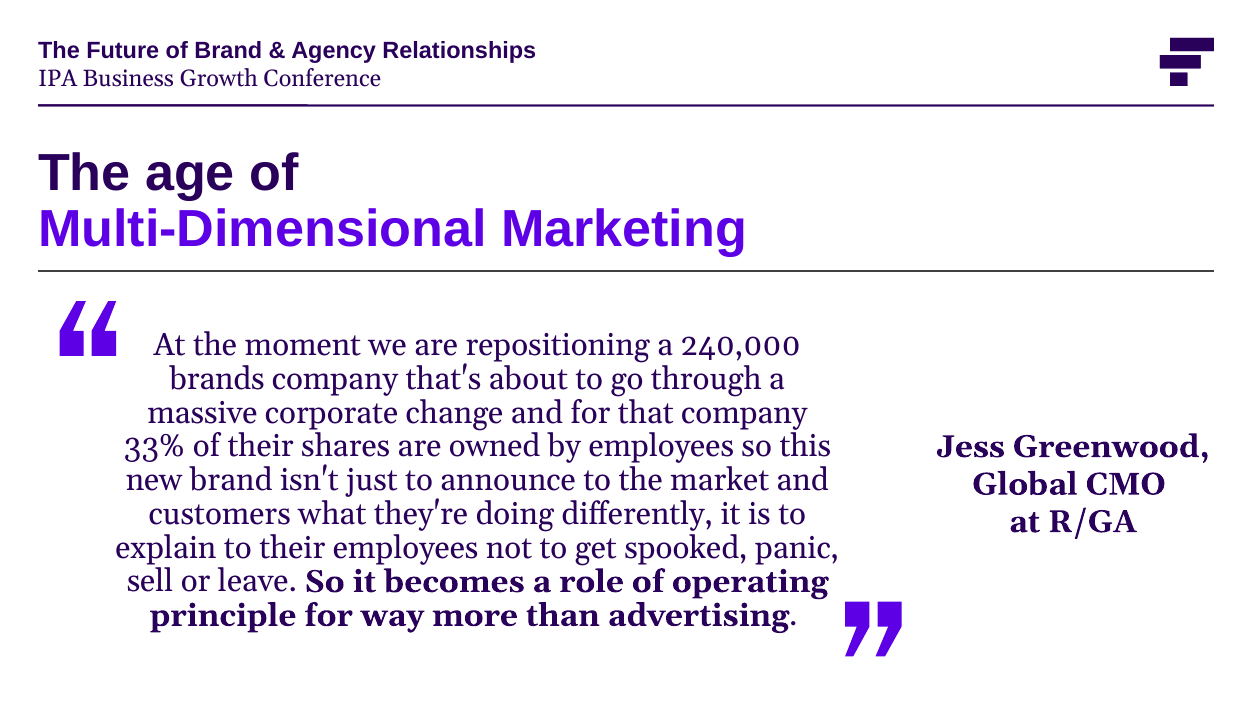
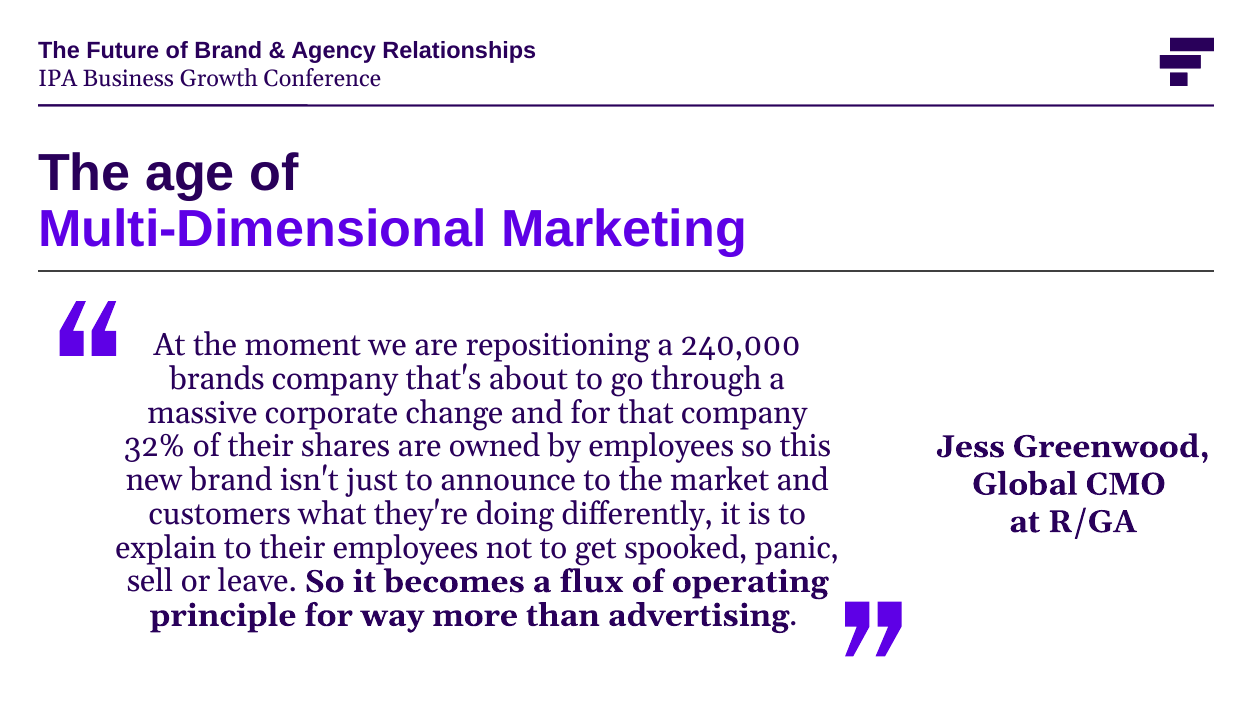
33%: 33% -> 32% (154, 447)
role: role -> flux (591, 582)
